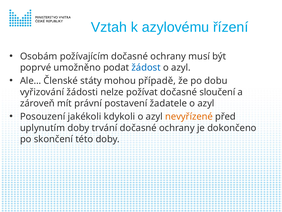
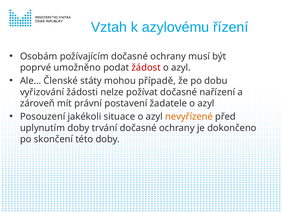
žádost colour: blue -> red (146, 67)
sloučení: sloučení -> nařízení (217, 92)
kdykoli: kdykoli -> situace (119, 116)
